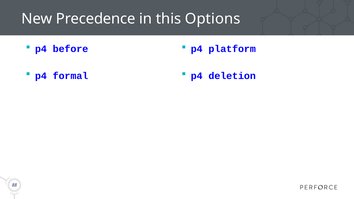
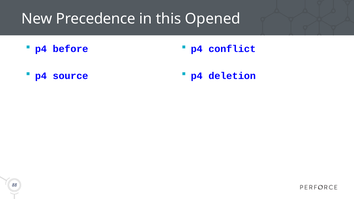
Options: Options -> Opened (213, 19)
platform: platform -> conflict (232, 49)
formal: formal -> source (70, 76)
